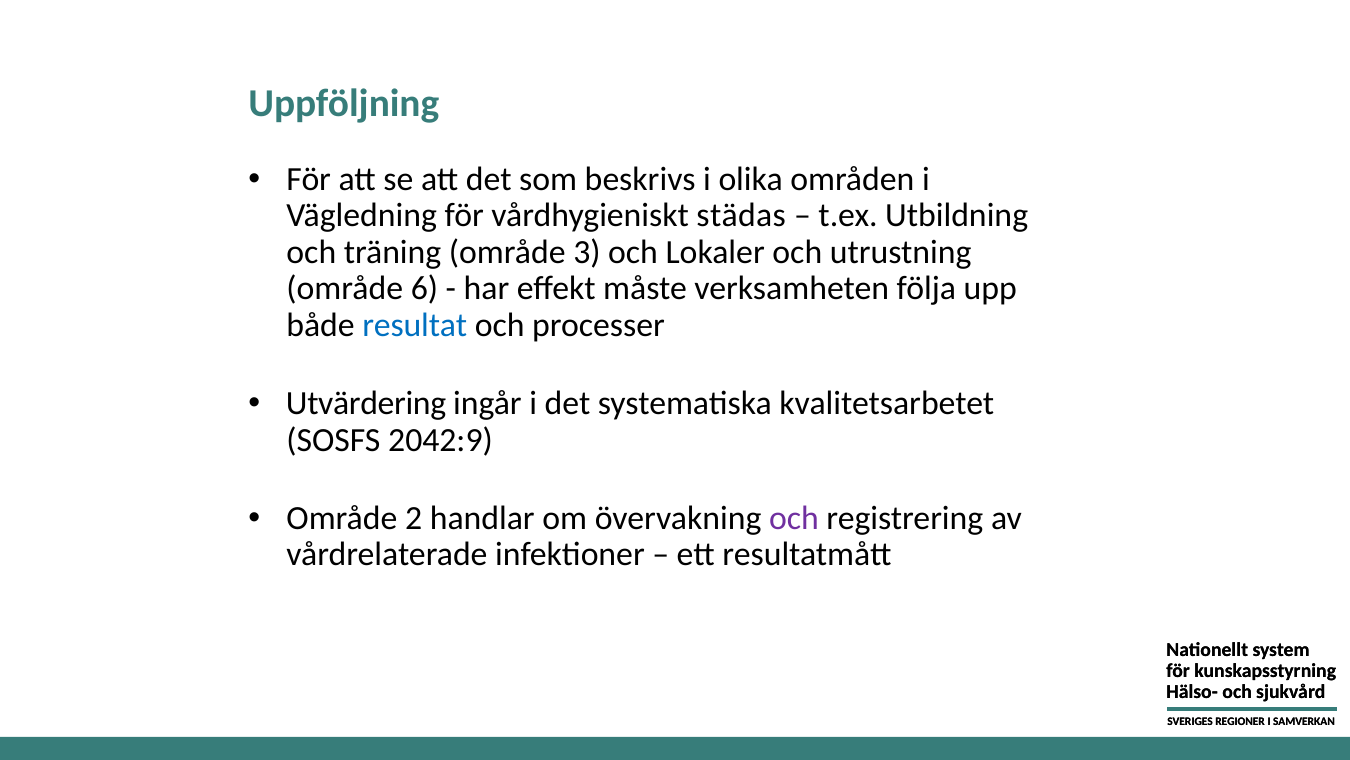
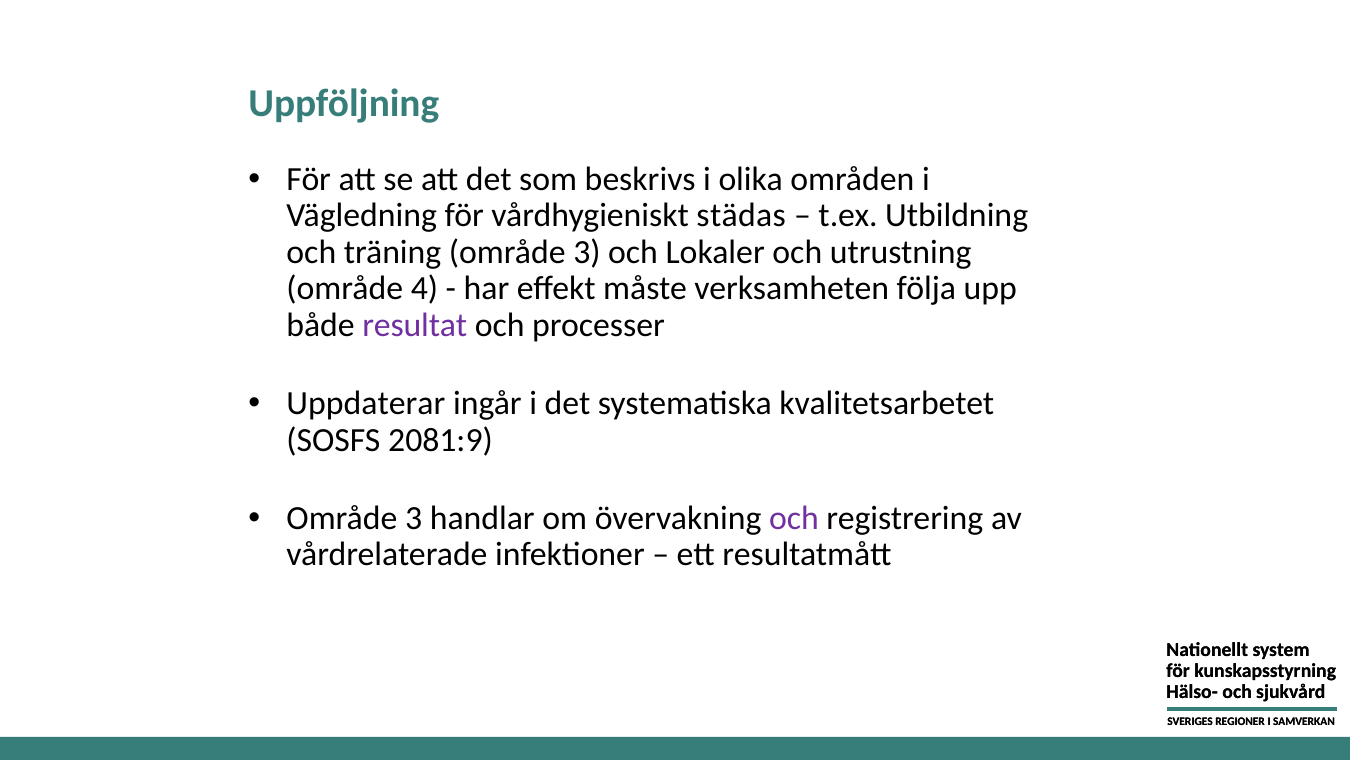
6: 6 -> 4 (424, 288)
resultat colour: blue -> purple (415, 325)
Utvärdering: Utvärdering -> Uppdaterar (366, 403)
2042:9: 2042:9 -> 2081:9 (440, 440)
2: 2 -> 3 (414, 518)
